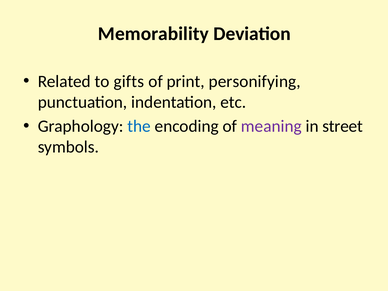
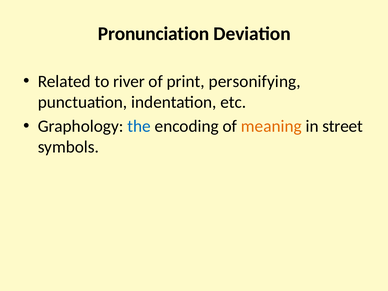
Memorability: Memorability -> Pronunciation (154, 34)
gifts: gifts -> river (129, 81)
meaning colour: purple -> orange (271, 126)
